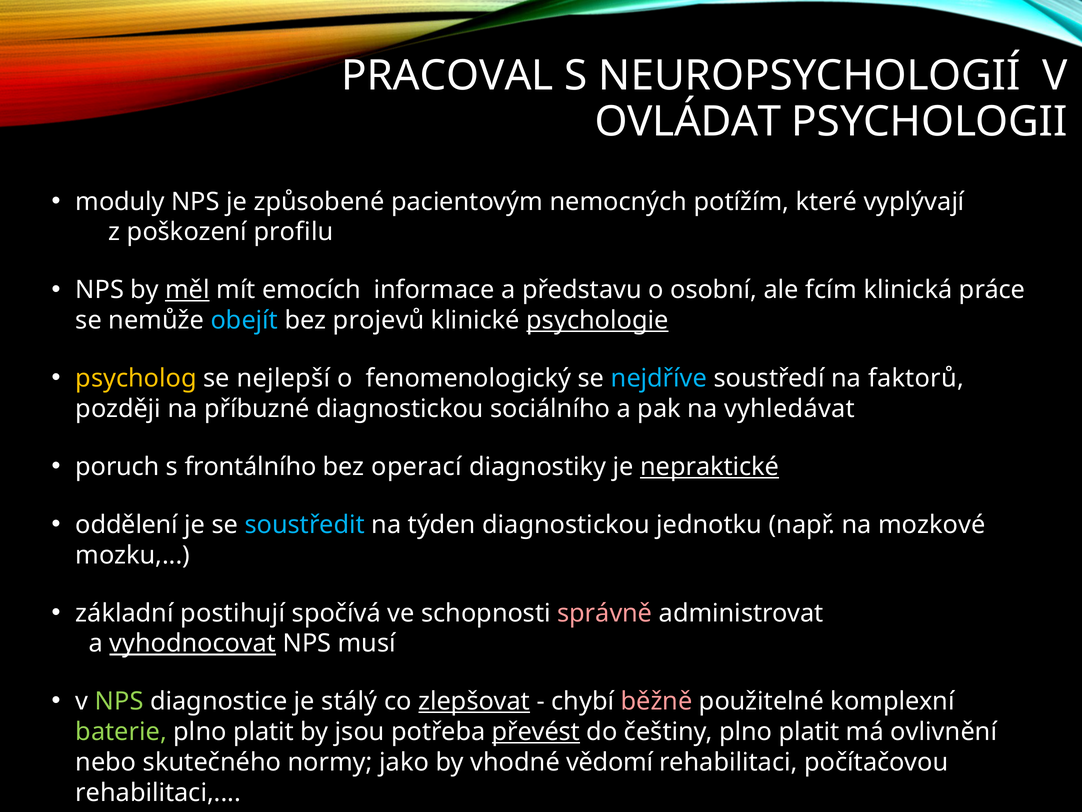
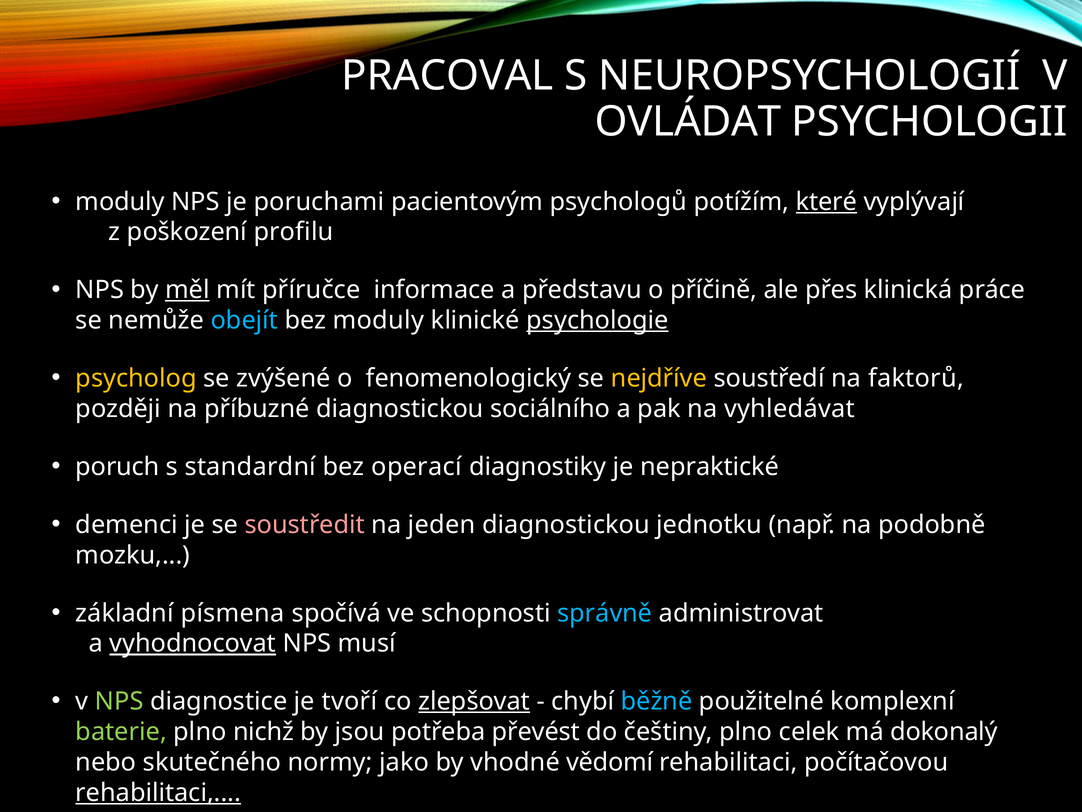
způsobené: způsobené -> poruchami (319, 202)
nemocných: nemocných -> psychologů (618, 202)
které underline: none -> present (826, 202)
emocích: emocích -> příručce (311, 290)
osobní: osobní -> příčině (714, 290)
fcím: fcím -> přes (831, 290)
bez projevů: projevů -> moduly (378, 320)
nejlepší: nejlepší -> zvýšené (284, 378)
nejdříve colour: light blue -> yellow (659, 378)
frontálního: frontálního -> standardní (250, 467)
nepraktické underline: present -> none (710, 467)
oddělení: oddělení -> demenci (127, 524)
soustředit colour: light blue -> pink (305, 524)
týden: týden -> jeden (442, 524)
mozkové: mozkové -> podobně (932, 524)
postihují: postihují -> písmena (233, 613)
správně colour: pink -> light blue (605, 613)
stálý: stálý -> tvoří (349, 701)
běžně colour: pink -> light blue (657, 701)
platit: platit -> nichž (264, 732)
převést underline: present -> none (536, 732)
češtiny plno platit: platit -> celek (809, 732)
ovlivnění: ovlivnění -> dokonalý (944, 732)
rehabilitaci underline: none -> present (158, 792)
